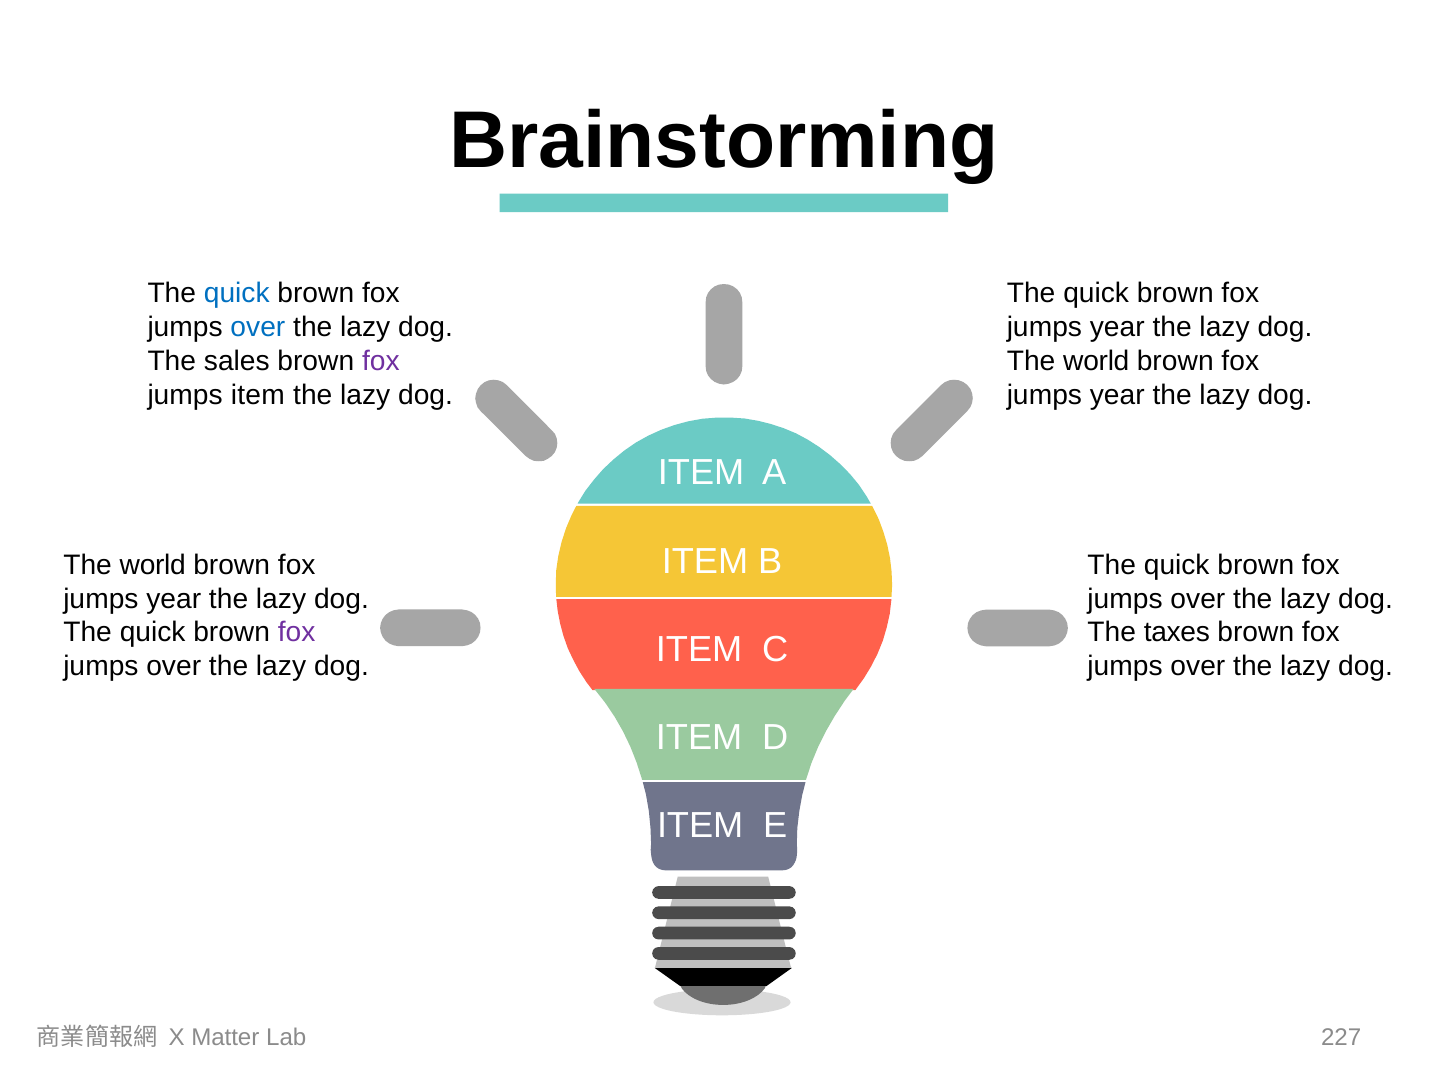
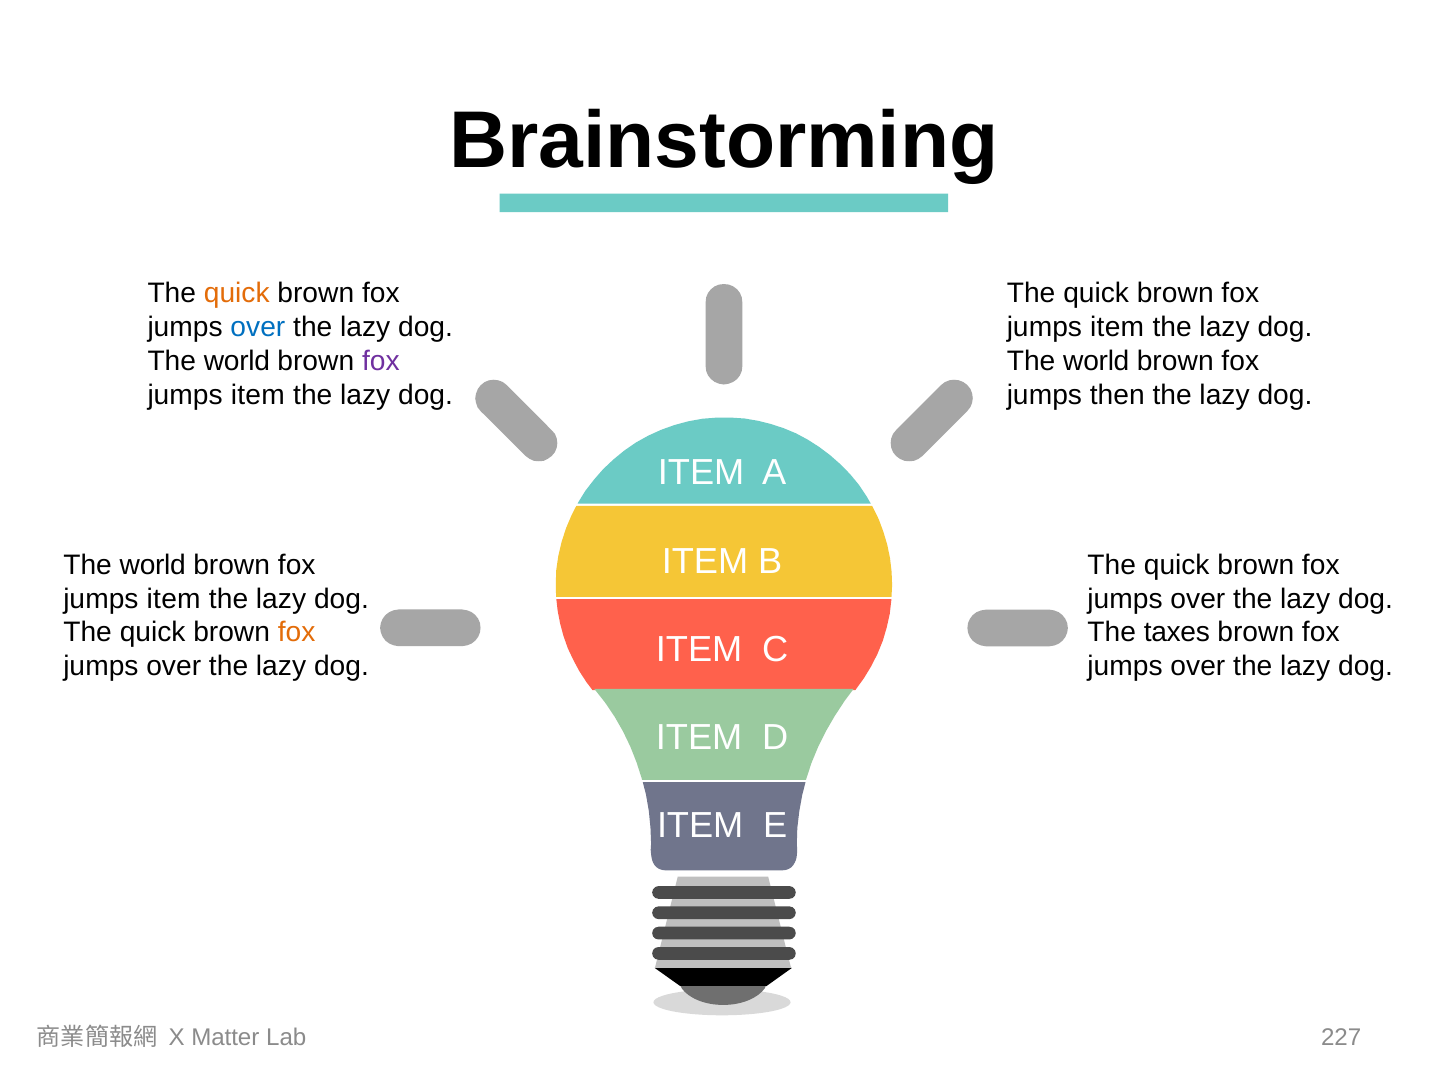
quick colour: blue -> orange (237, 294)
year: year -> item (1117, 328)
sales: sales -> world (237, 361)
year: year -> then (1117, 395)
year: year -> item (174, 599)
fox colour: purple -> orange (297, 633)
